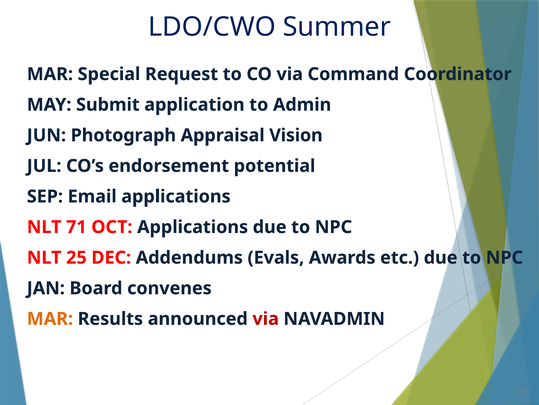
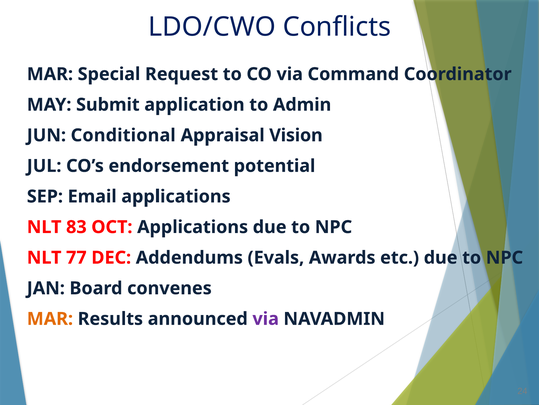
Summer: Summer -> Conflicts (337, 27)
Photograph: Photograph -> Conditional (123, 135)
71: 71 -> 83 (76, 227)
25: 25 -> 77 (76, 257)
via colour: red -> purple (266, 318)
